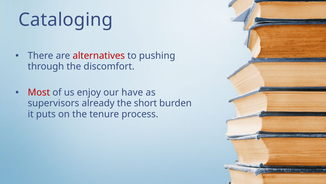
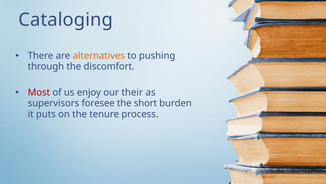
alternatives colour: red -> orange (99, 55)
have: have -> their (132, 92)
already: already -> foresee (98, 103)
